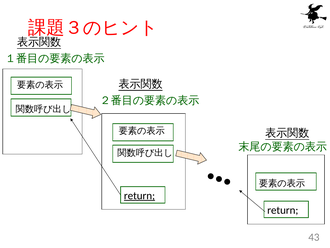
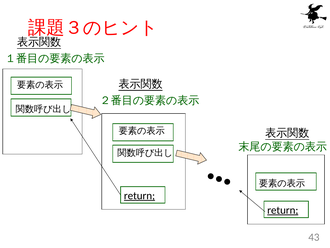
return underline: none -> present (283, 210)
